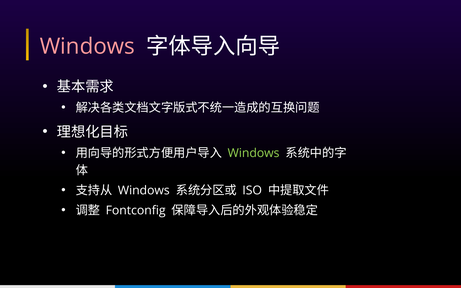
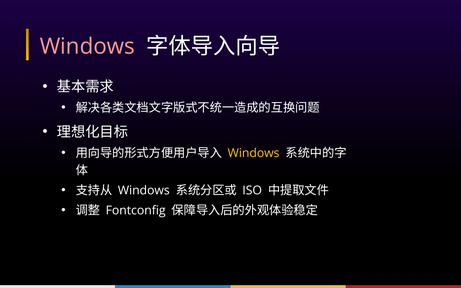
Windows colour: light green -> yellow (254, 153)
